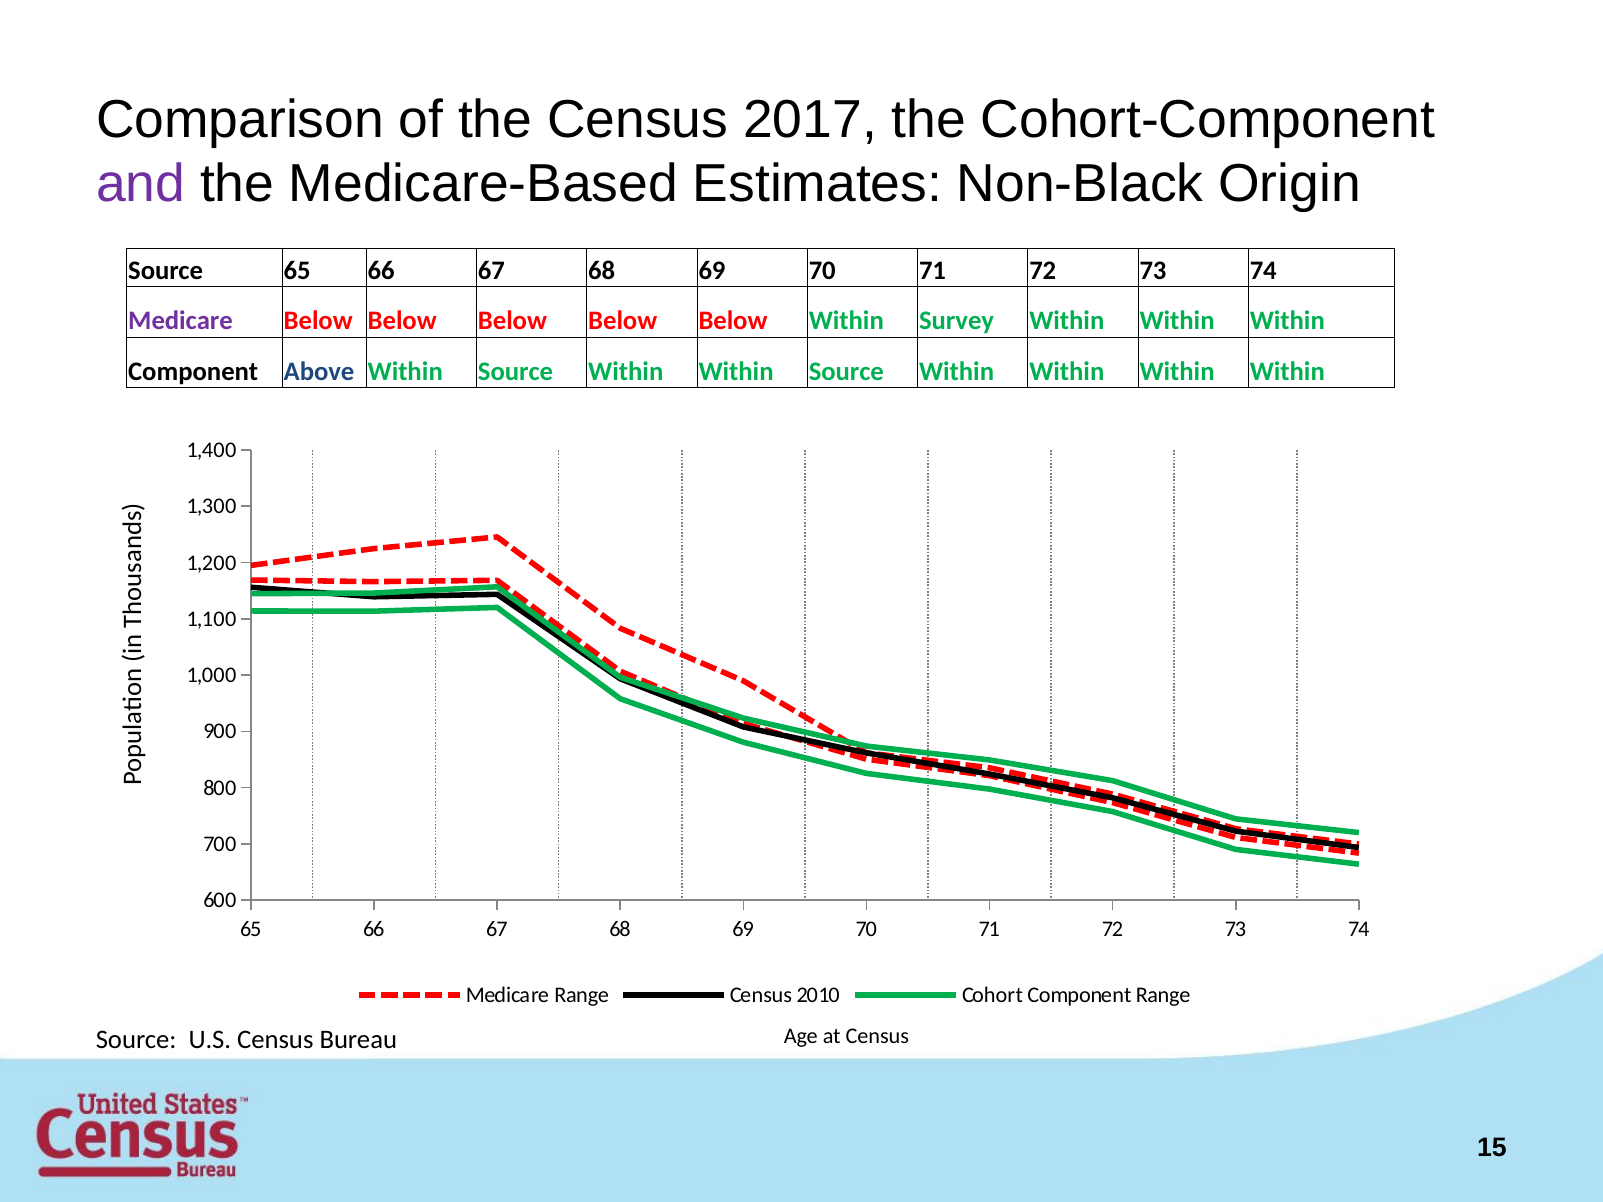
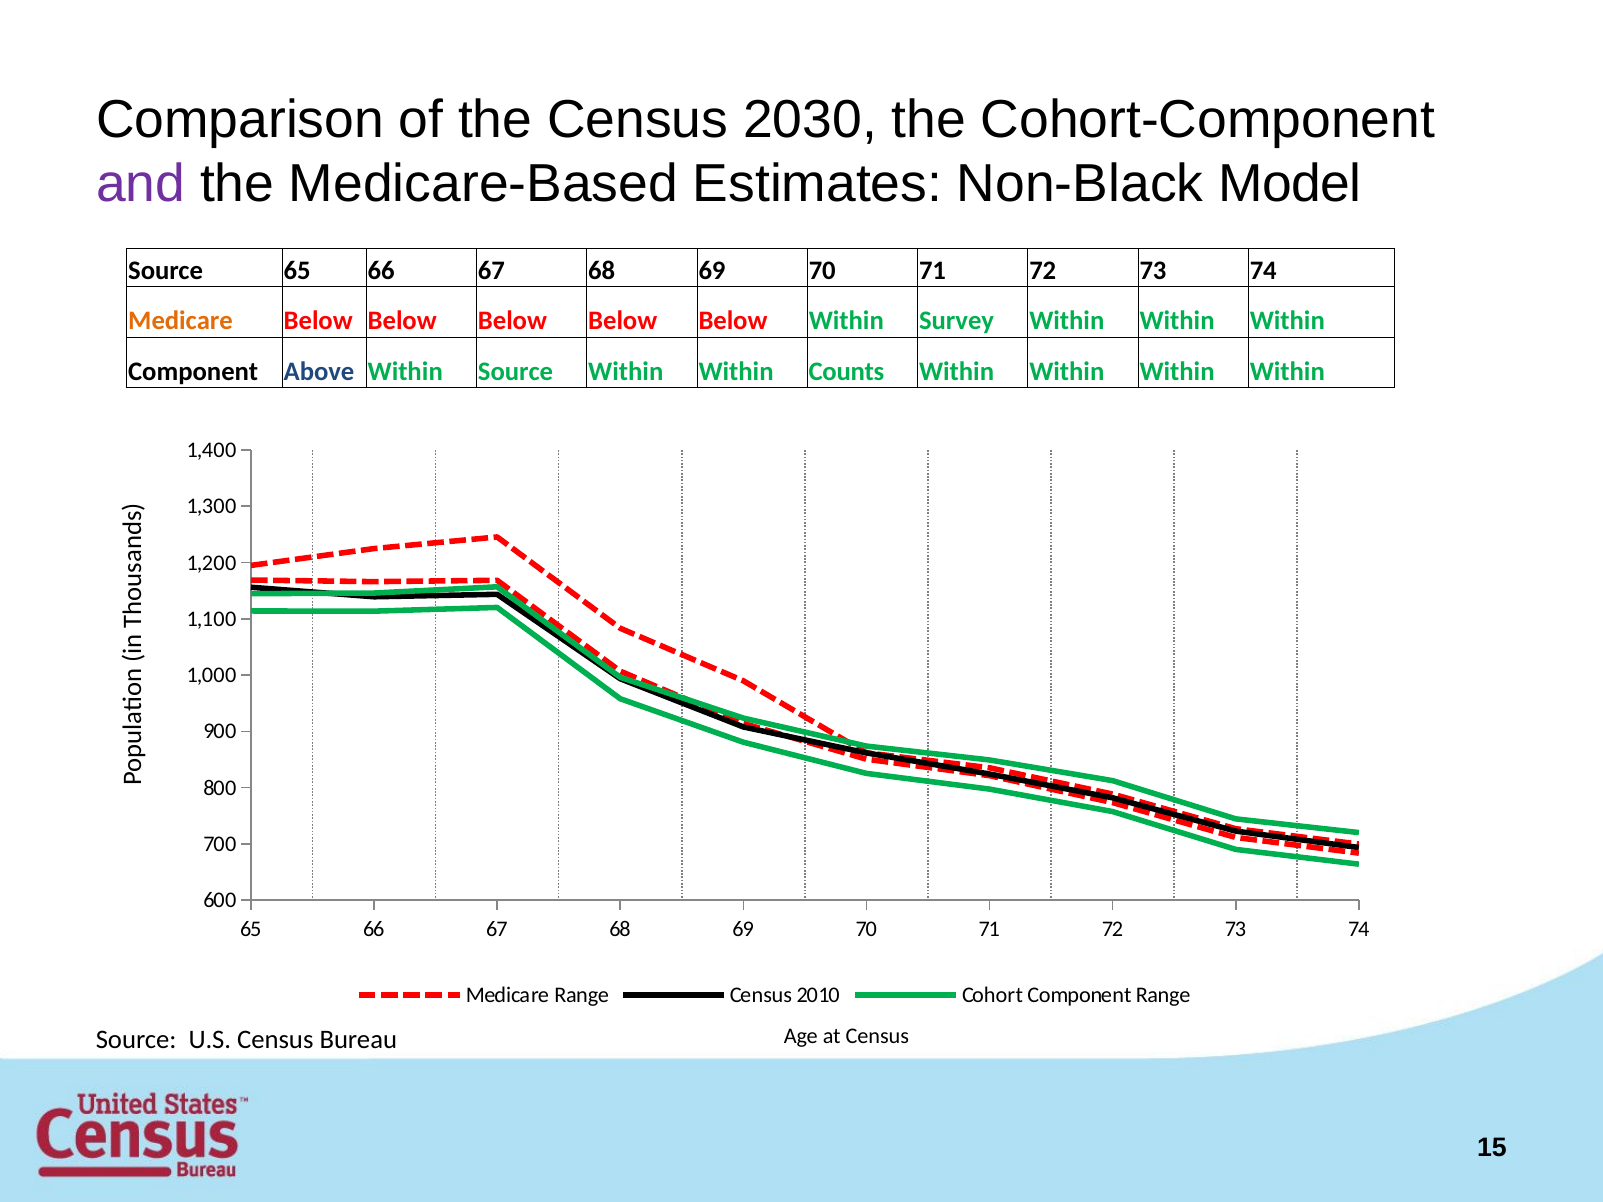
2017: 2017 -> 2030 (810, 120)
Origin: Origin -> Model (1290, 184)
Medicare colour: purple -> orange (180, 321)
Within Within Source: Source -> Counts (846, 372)
